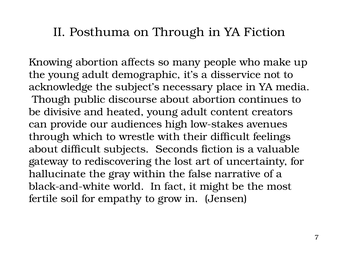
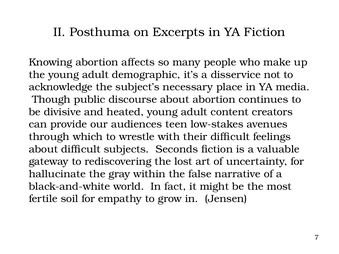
on Through: Through -> Excerpts (179, 32)
high: high -> teen (176, 124)
